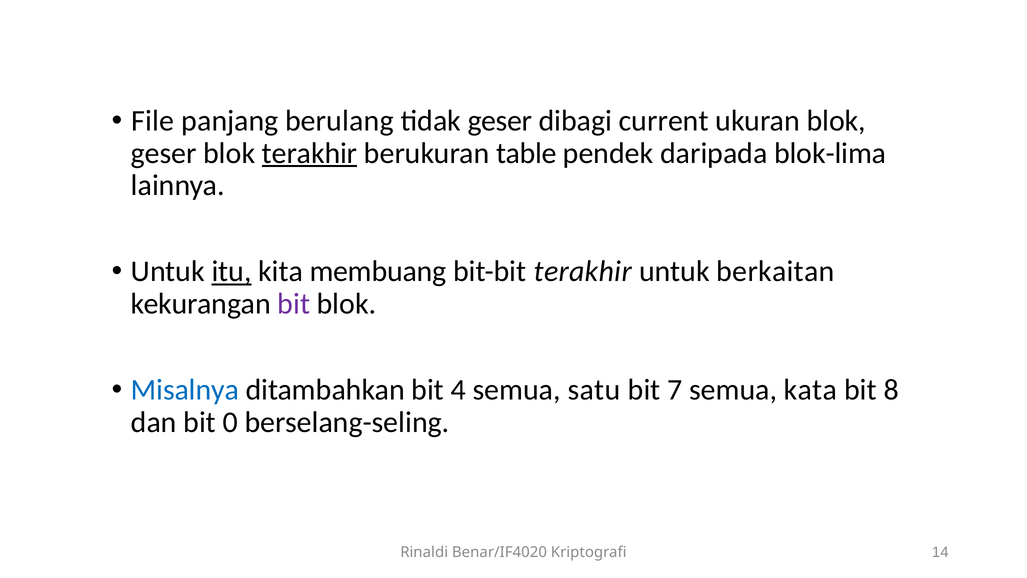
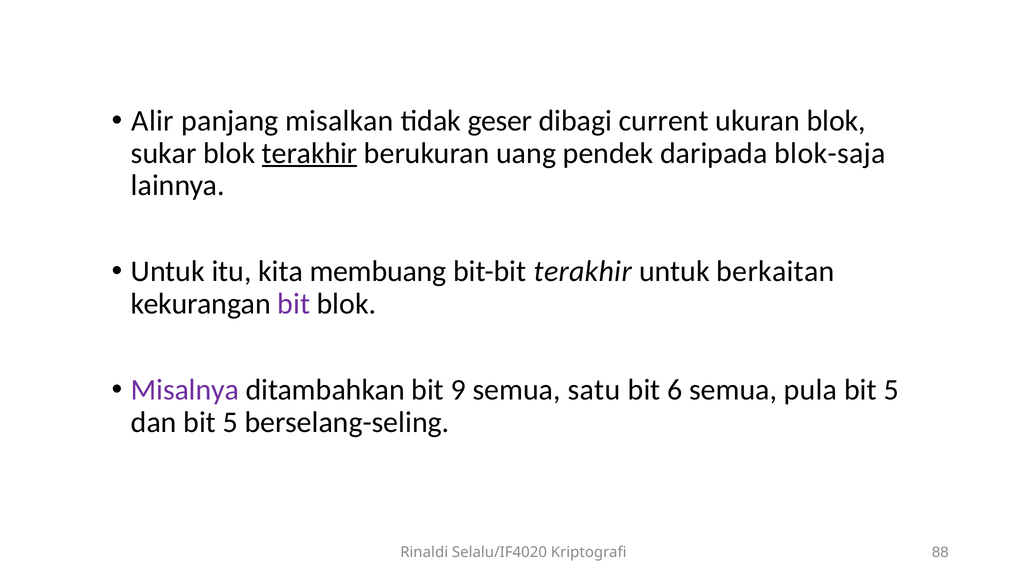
File: File -> Alir (153, 121)
berulang: berulang -> misalkan (339, 121)
geser: geser -> sukar (164, 153)
table: table -> uang (526, 153)
blok-lima: blok-lima -> blok-saja (830, 153)
itu underline: present -> none (232, 271)
Misalnya colour: blue -> purple (185, 390)
4: 4 -> 9 (458, 390)
7: 7 -> 6 (675, 390)
kata: kata -> pula (811, 390)
8: 8 -> 5 (891, 390)
dan bit 0: 0 -> 5 (230, 422)
Benar/IF4020: Benar/IF4020 -> Selalu/IF4020 (499, 552)
14: 14 -> 88 (940, 552)
